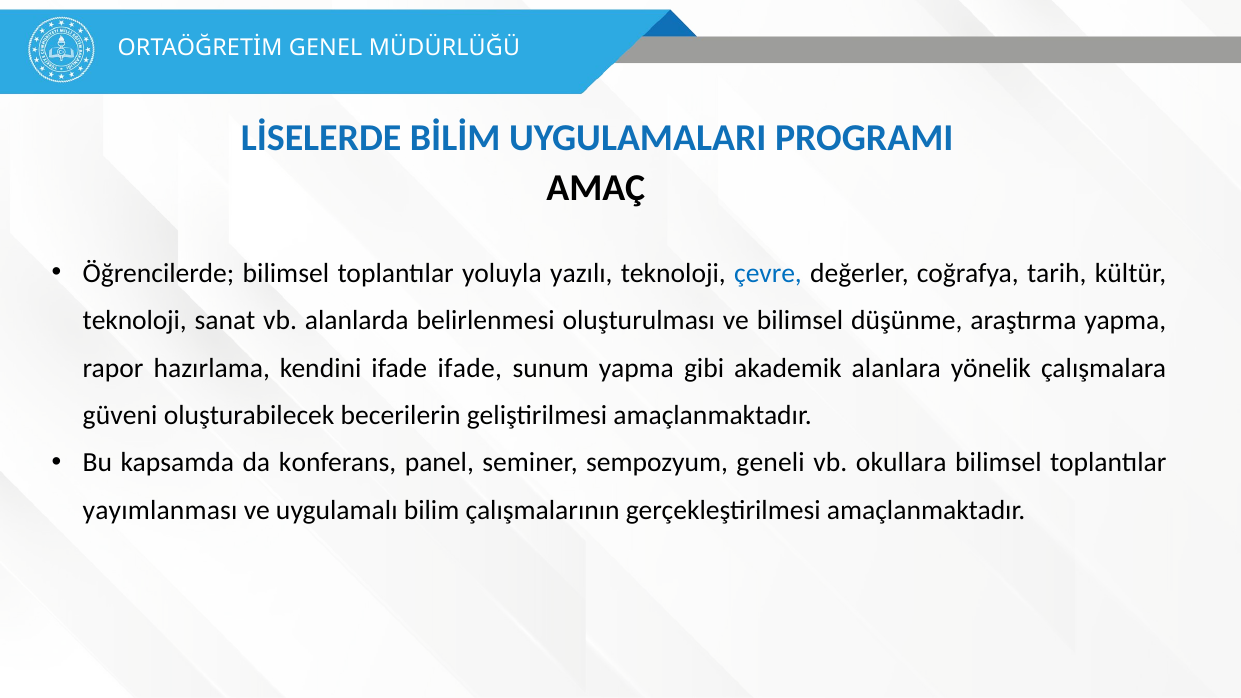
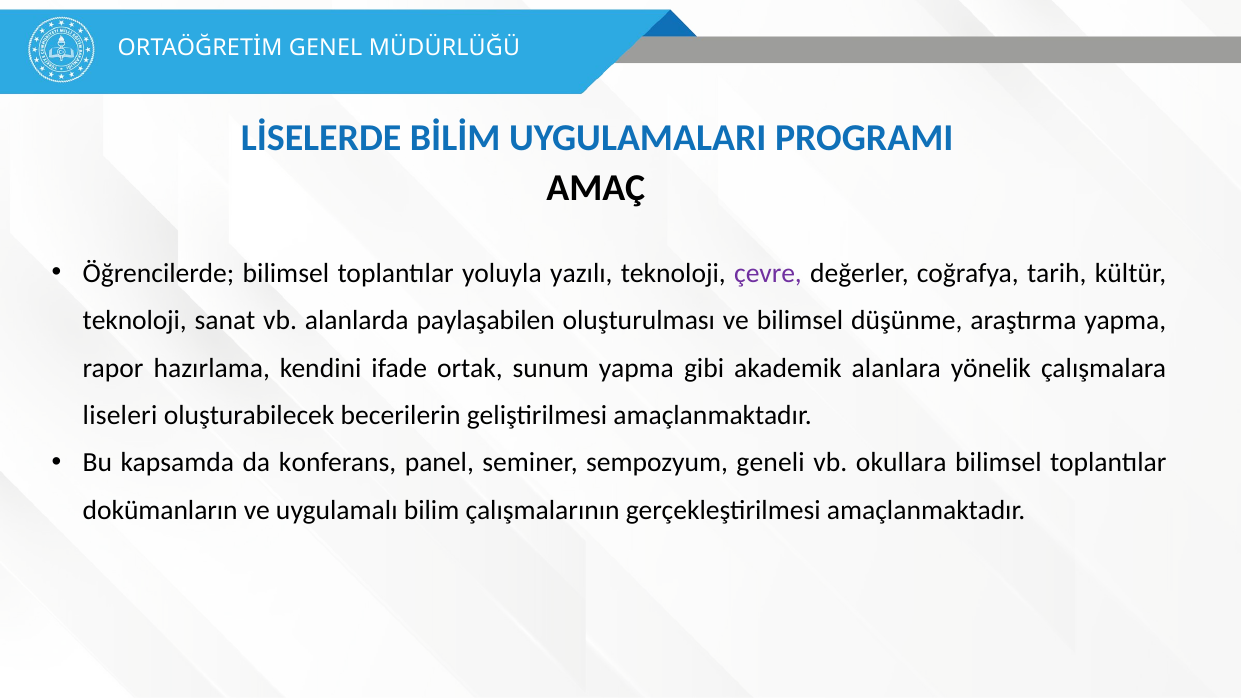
çevre colour: blue -> purple (768, 273)
belirlenmesi: belirlenmesi -> paylaşabilen (486, 321)
ifade ifade: ifade -> ortak (470, 368)
güveni: güveni -> liseleri (120, 415)
yayımlanması: yayımlanması -> dokümanların (160, 510)
